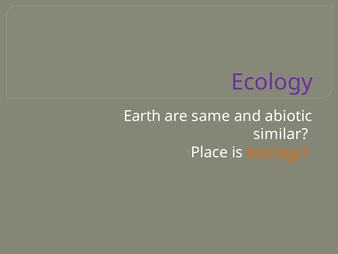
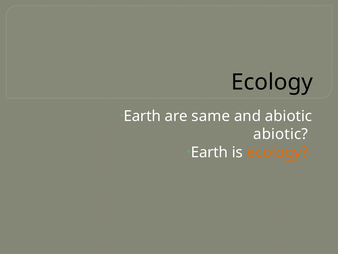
Ecology colour: purple -> black (272, 82)
similar: similar -> abiotic (281, 134)
Place: Place -> Earth (209, 152)
